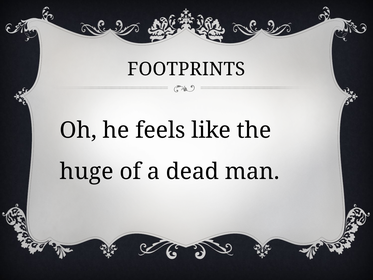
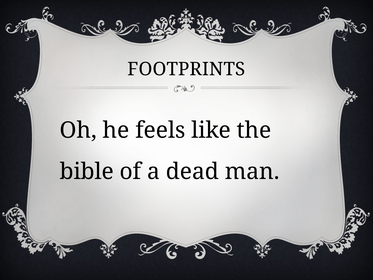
huge: huge -> bible (87, 171)
